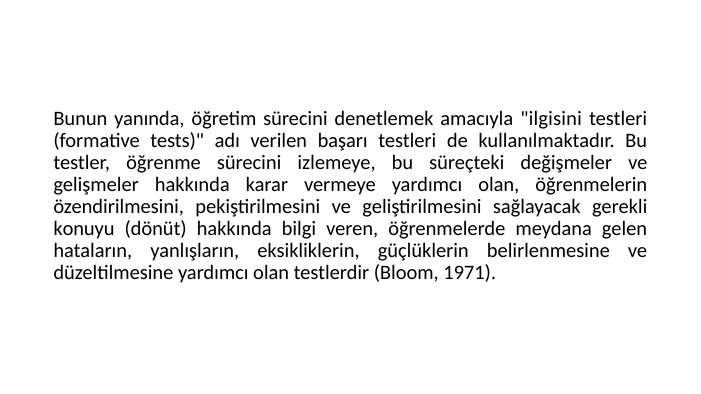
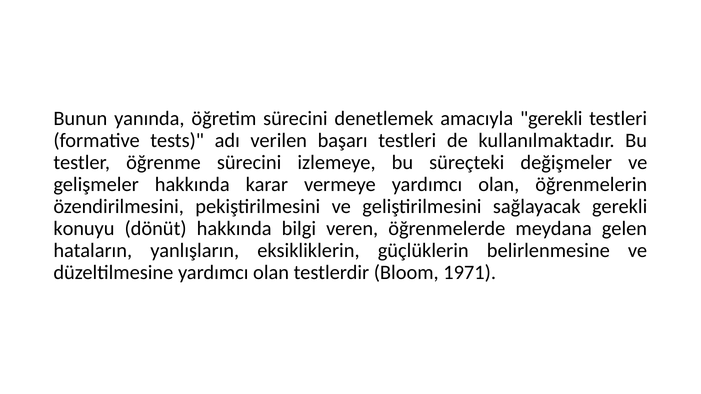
amacıyla ilgisini: ilgisini -> gerekli (551, 118)
